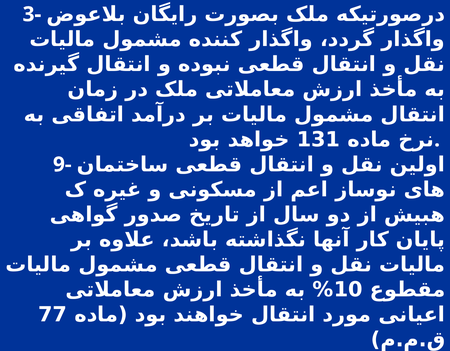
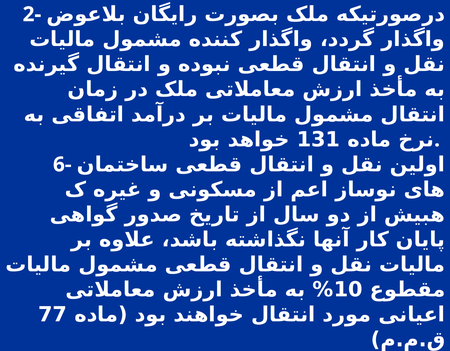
3-: 3- -> 2- (32, 14)
9-: 9- -> 6- (62, 164)
